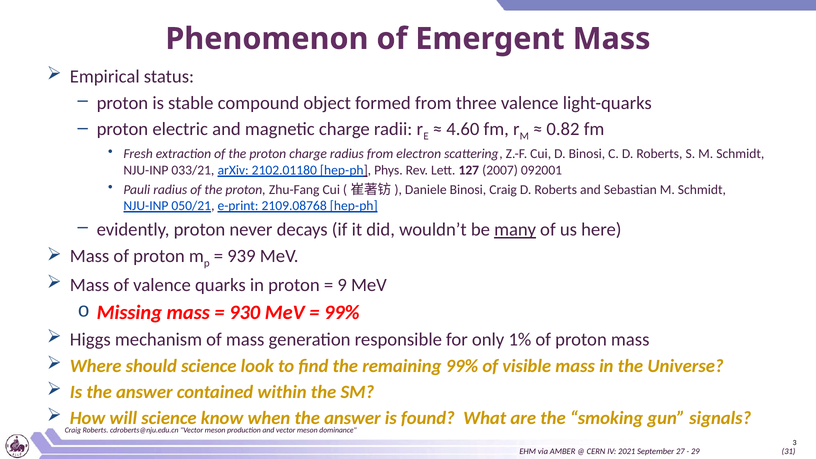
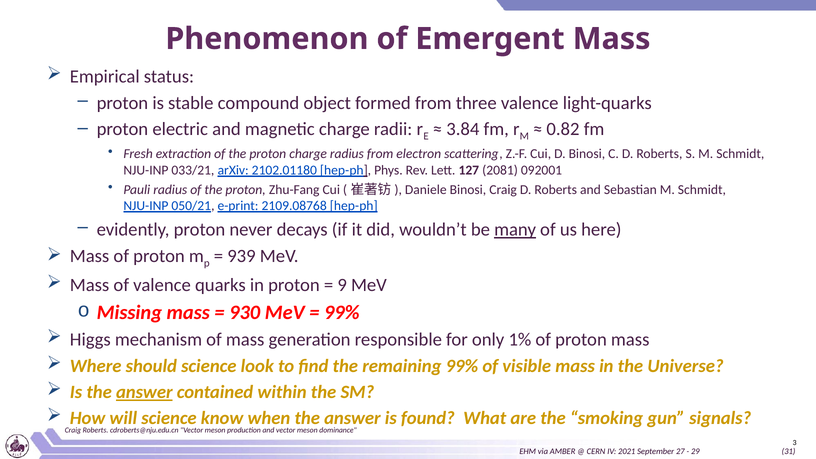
4.60: 4.60 -> 3.84 (463, 129)
2007: 2007 -> 2081 (500, 170)
answer underline: none -> present (144, 392)
